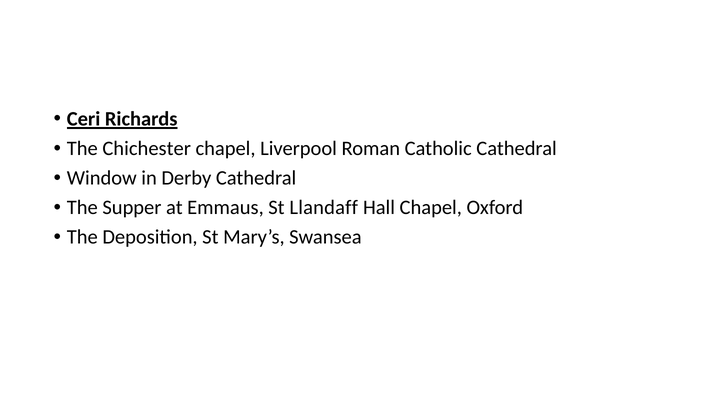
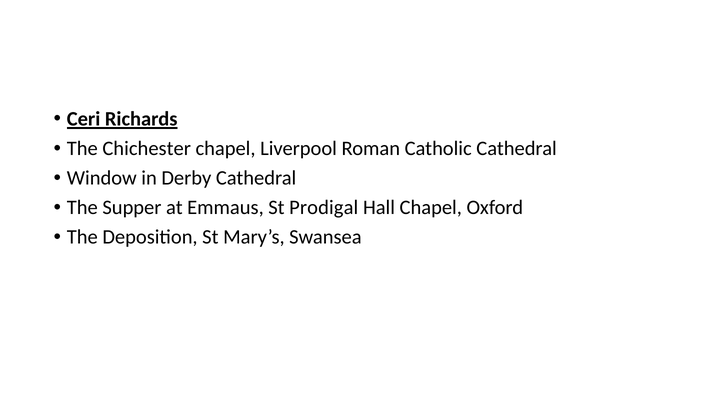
Llandaff: Llandaff -> Prodigal (324, 208)
